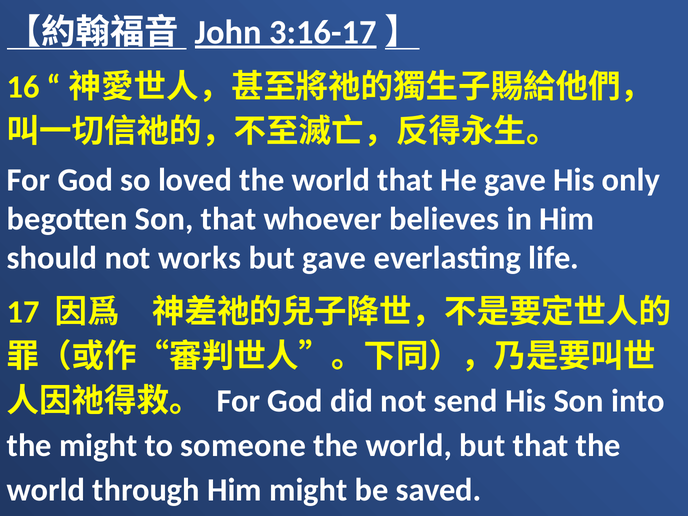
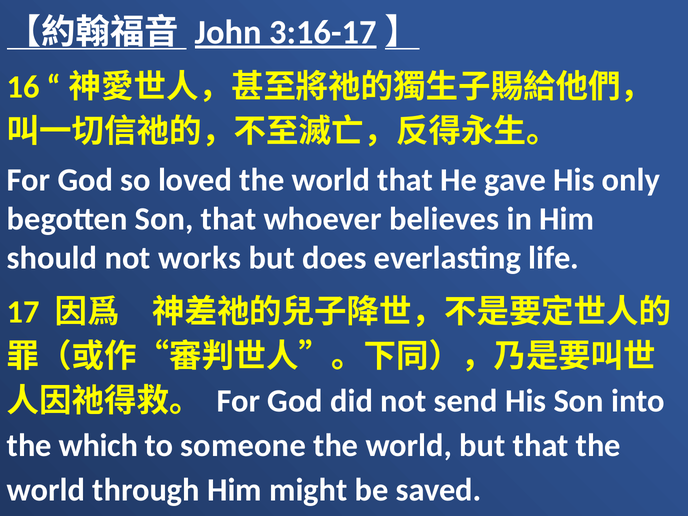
but gave: gave -> does (334, 258)
the might: might -> which (98, 445)
